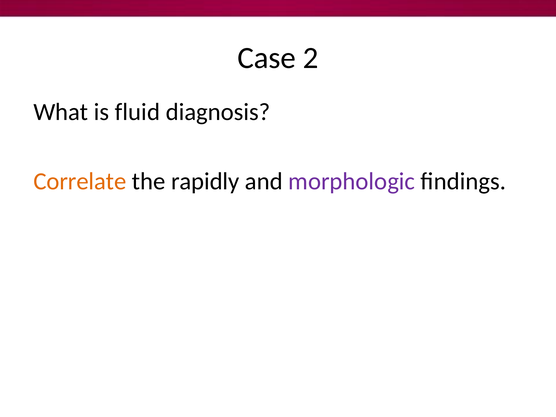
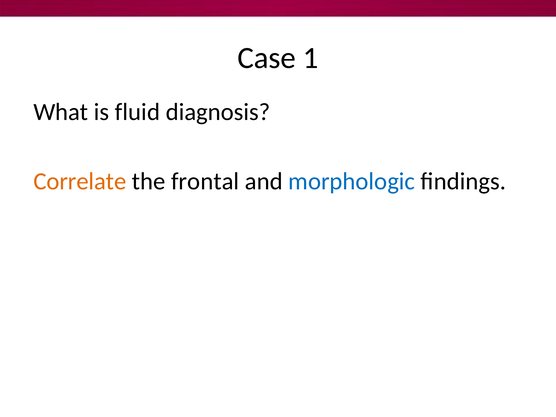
2: 2 -> 1 (311, 58)
rapidly: rapidly -> frontal (205, 181)
morphologic colour: purple -> blue (352, 181)
